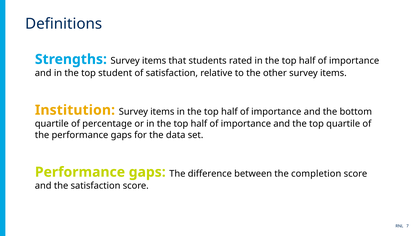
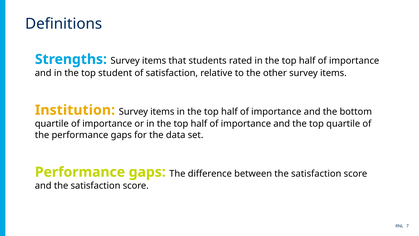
quartile of percentage: percentage -> importance (107, 124)
between the completion: completion -> satisfaction (316, 173)
